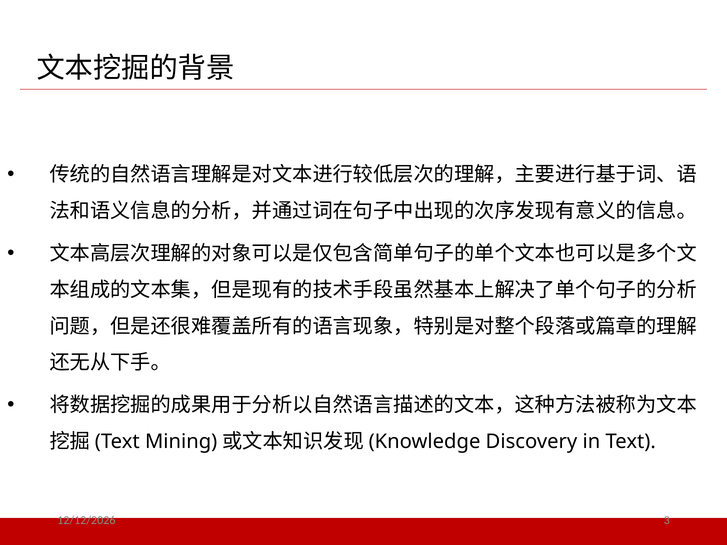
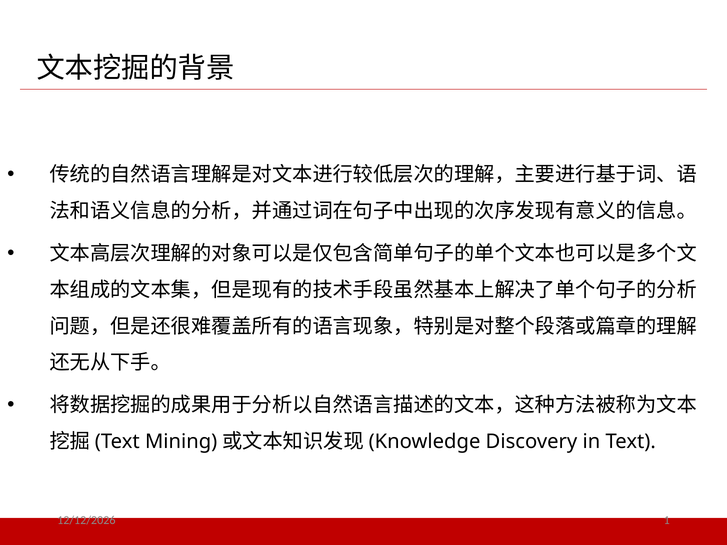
3: 3 -> 1 (667, 521)
